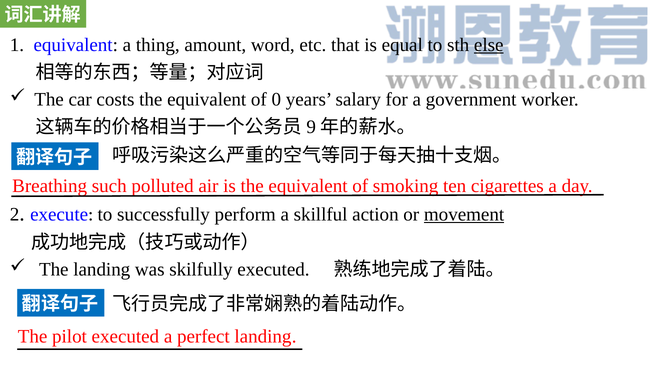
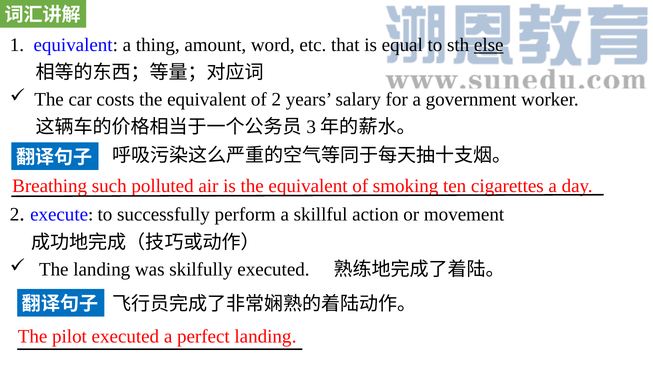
of 0: 0 -> 2 (276, 100)
9: 9 -> 3 (311, 127)
movement underline: present -> none (464, 214)
